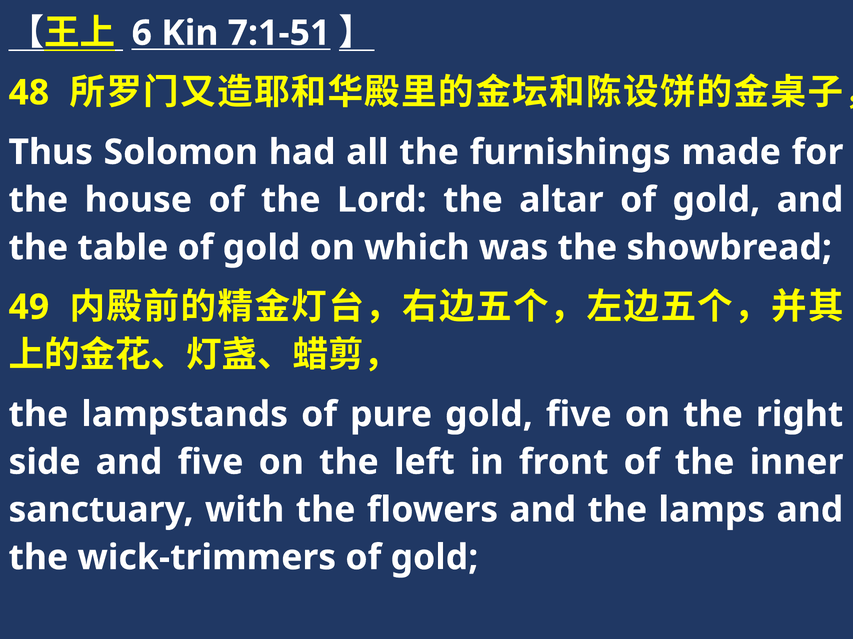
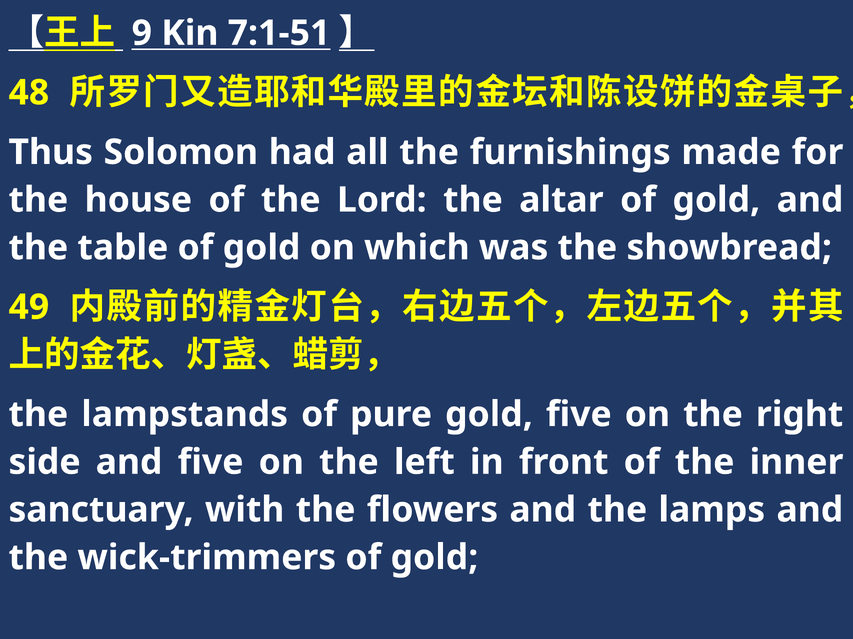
6: 6 -> 9 (142, 33)
